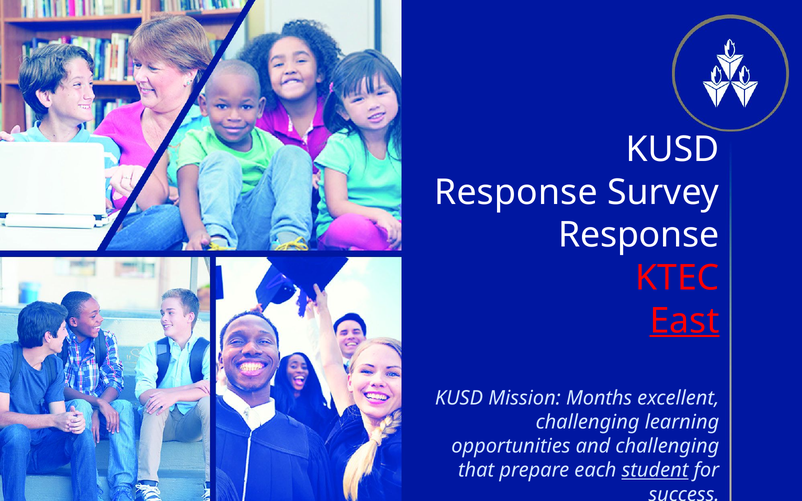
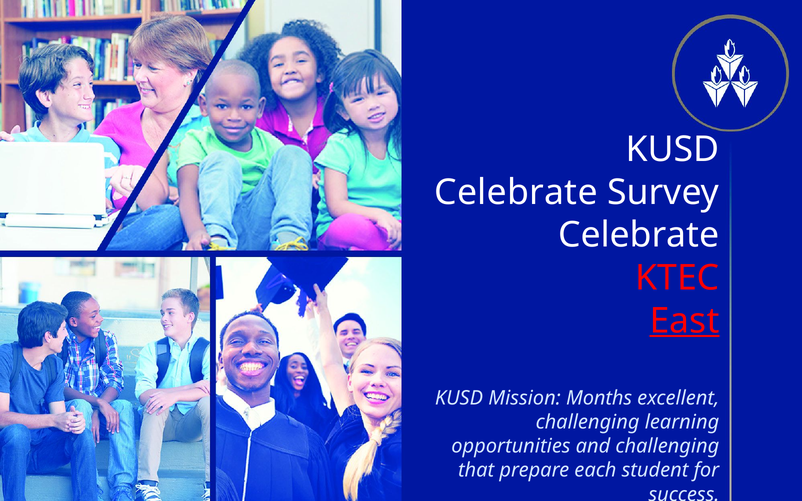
Response: Response -> Celebrate (516, 193)
Response: Response -> Celebrate (639, 235)
student underline: present -> none (655, 471)
